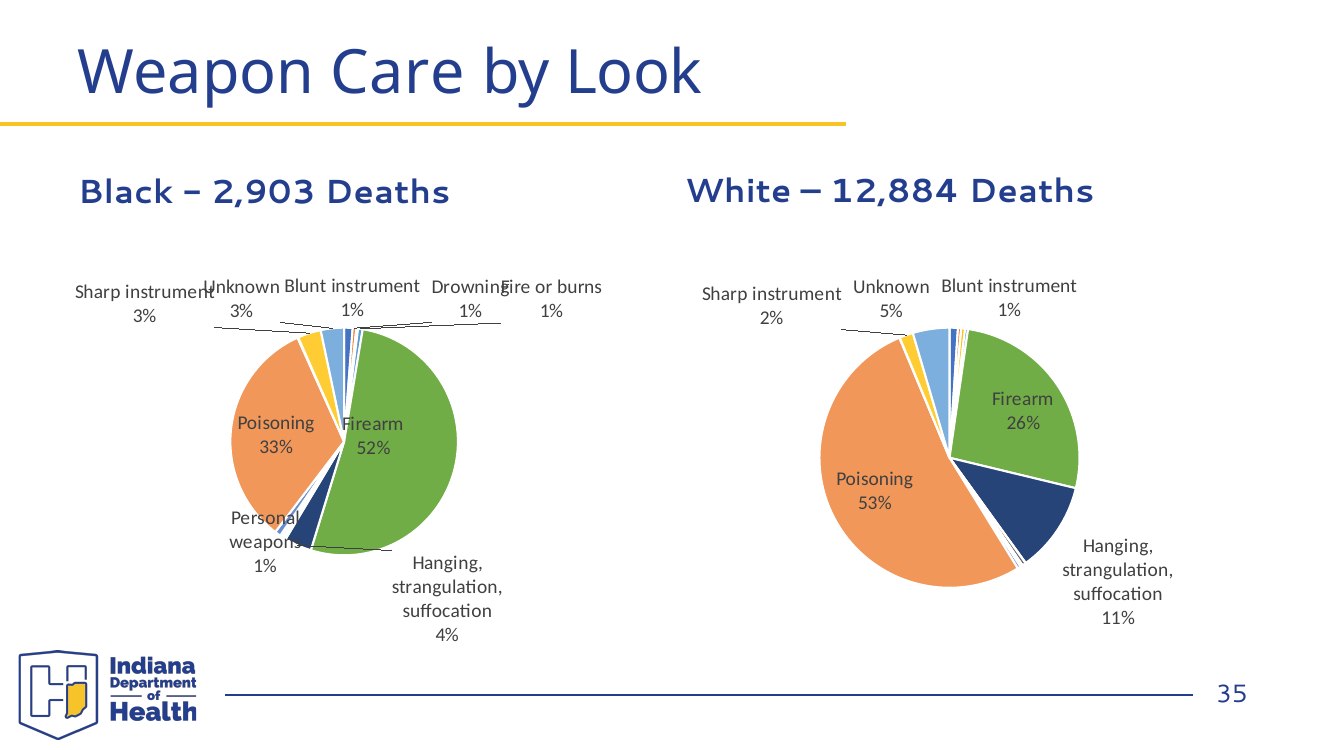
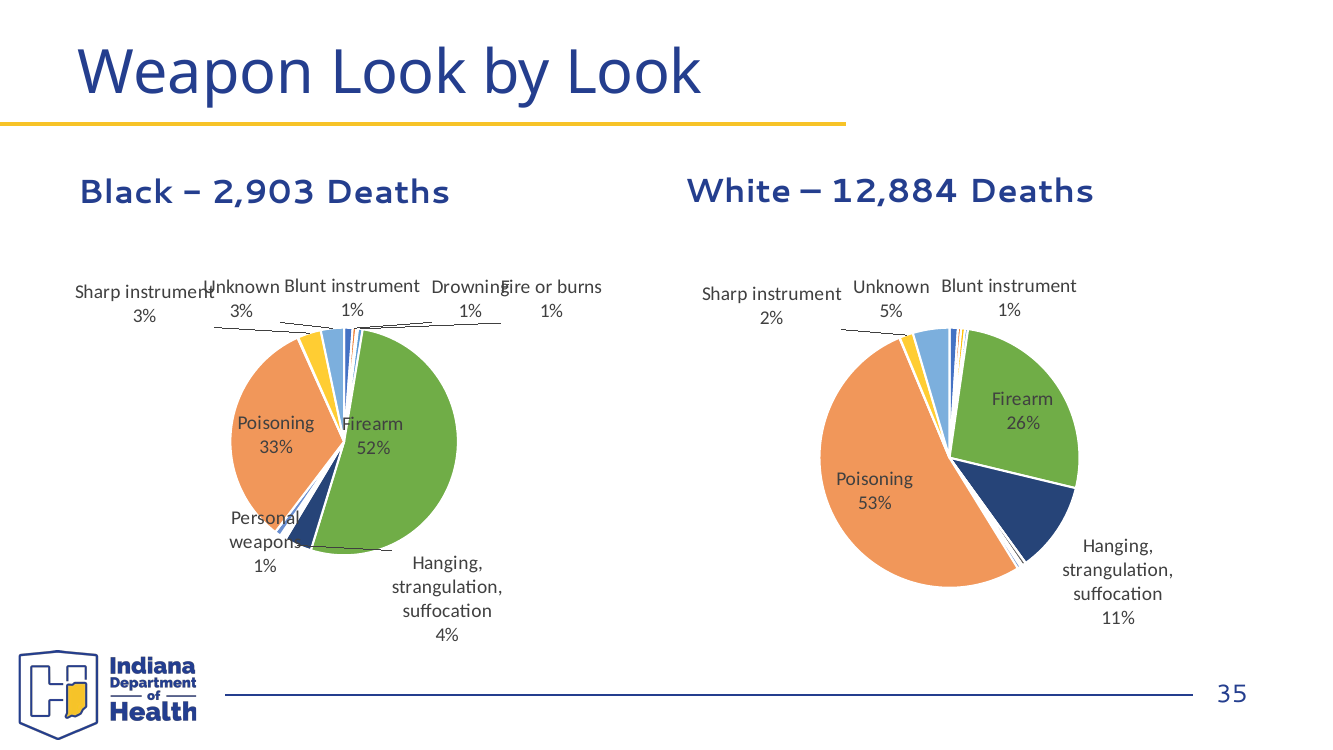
Weapon Care: Care -> Look (399, 73)
